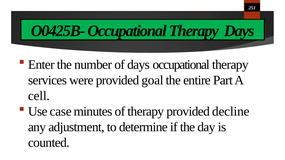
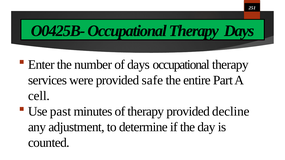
goal: goal -> safe (152, 80)
case: case -> past (61, 112)
